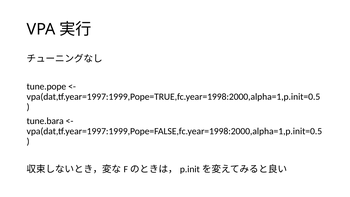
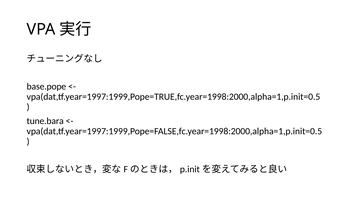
tune.pope: tune.pope -> base.pope (46, 87)
